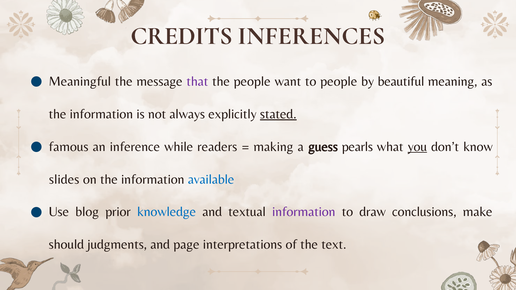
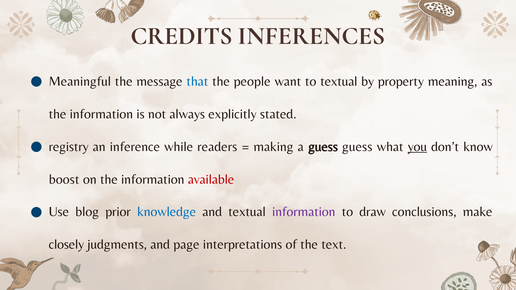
that colour: purple -> blue (197, 81)
to people: people -> textual (339, 81)
beautiful: beautiful -> property (401, 81)
stated underline: present -> none (278, 114)
famous: famous -> registry (69, 147)
guess pearls: pearls -> guess (357, 147)
slides: slides -> boost (64, 179)
available colour: blue -> red (211, 179)
should: should -> closely (66, 245)
